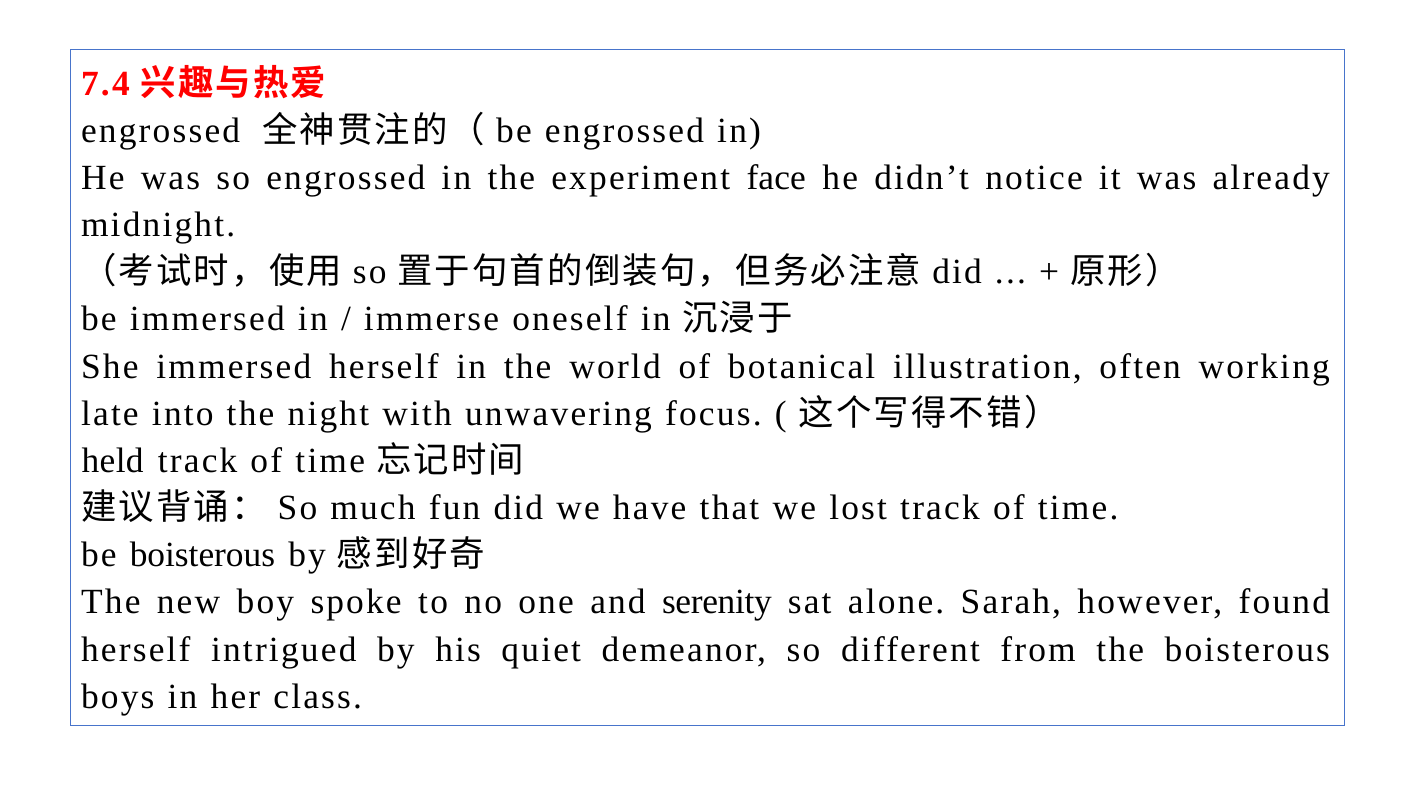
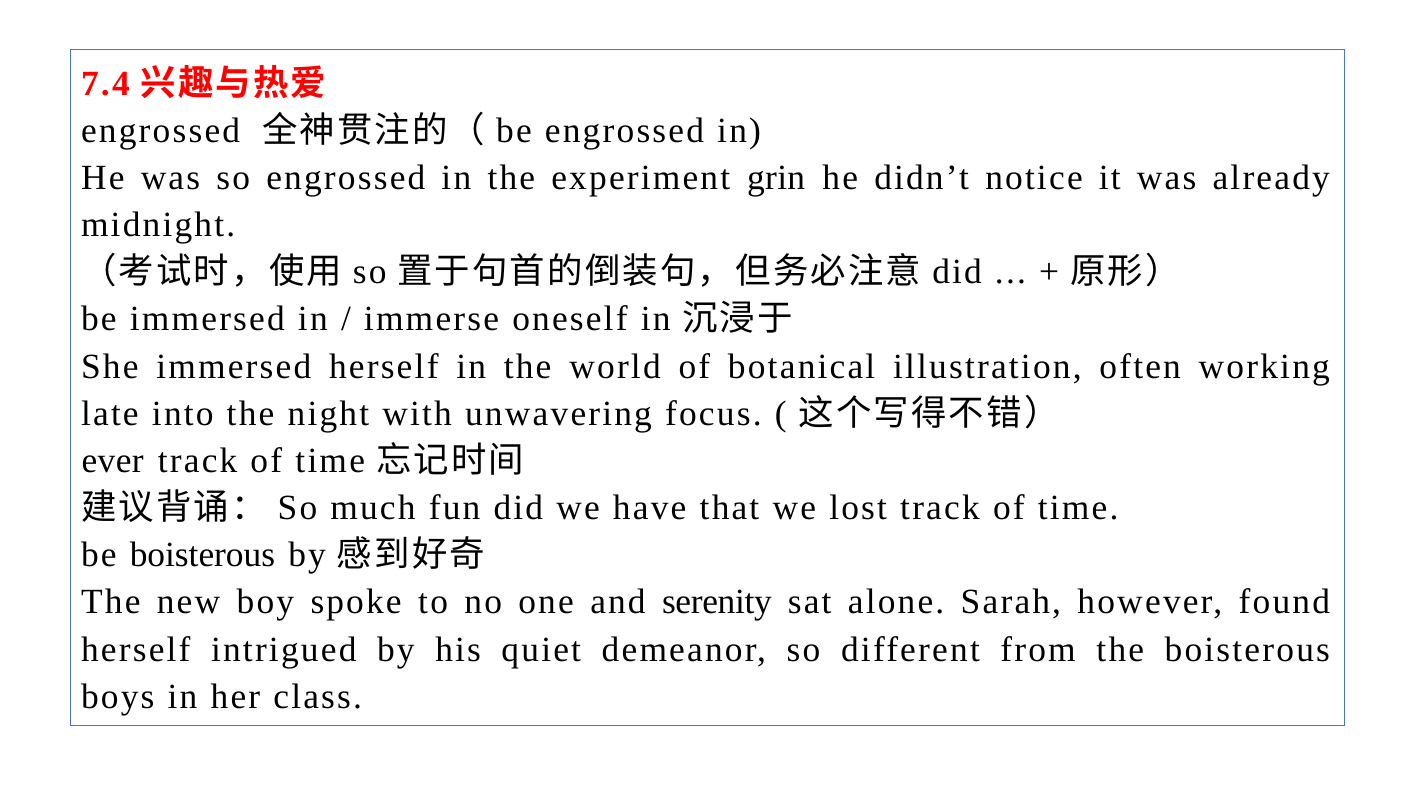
face: face -> grin (776, 178)
held: held -> ever (113, 461)
